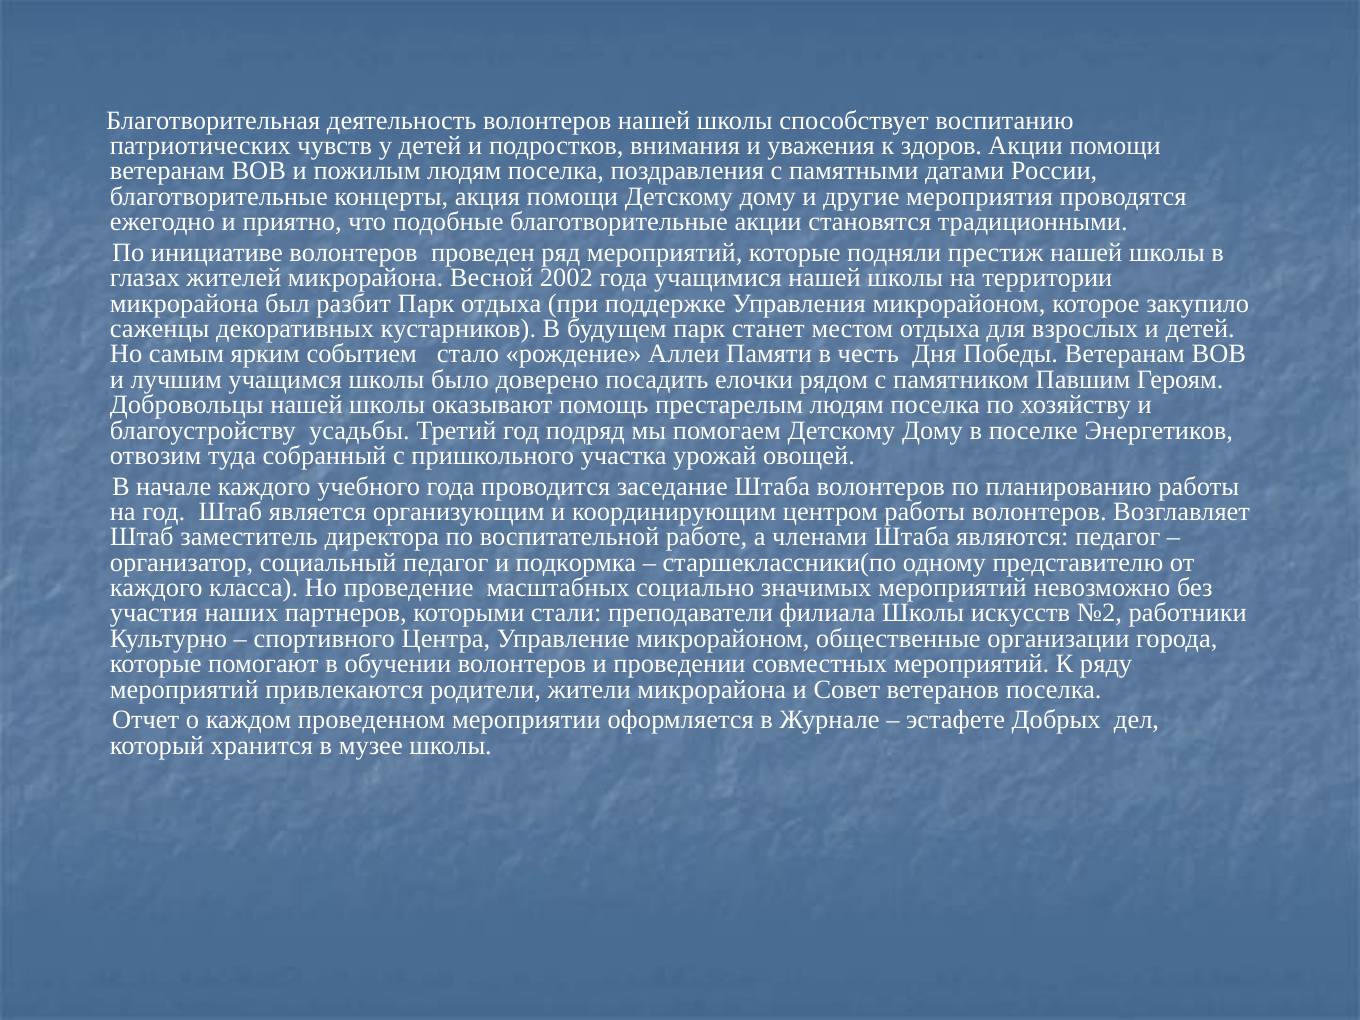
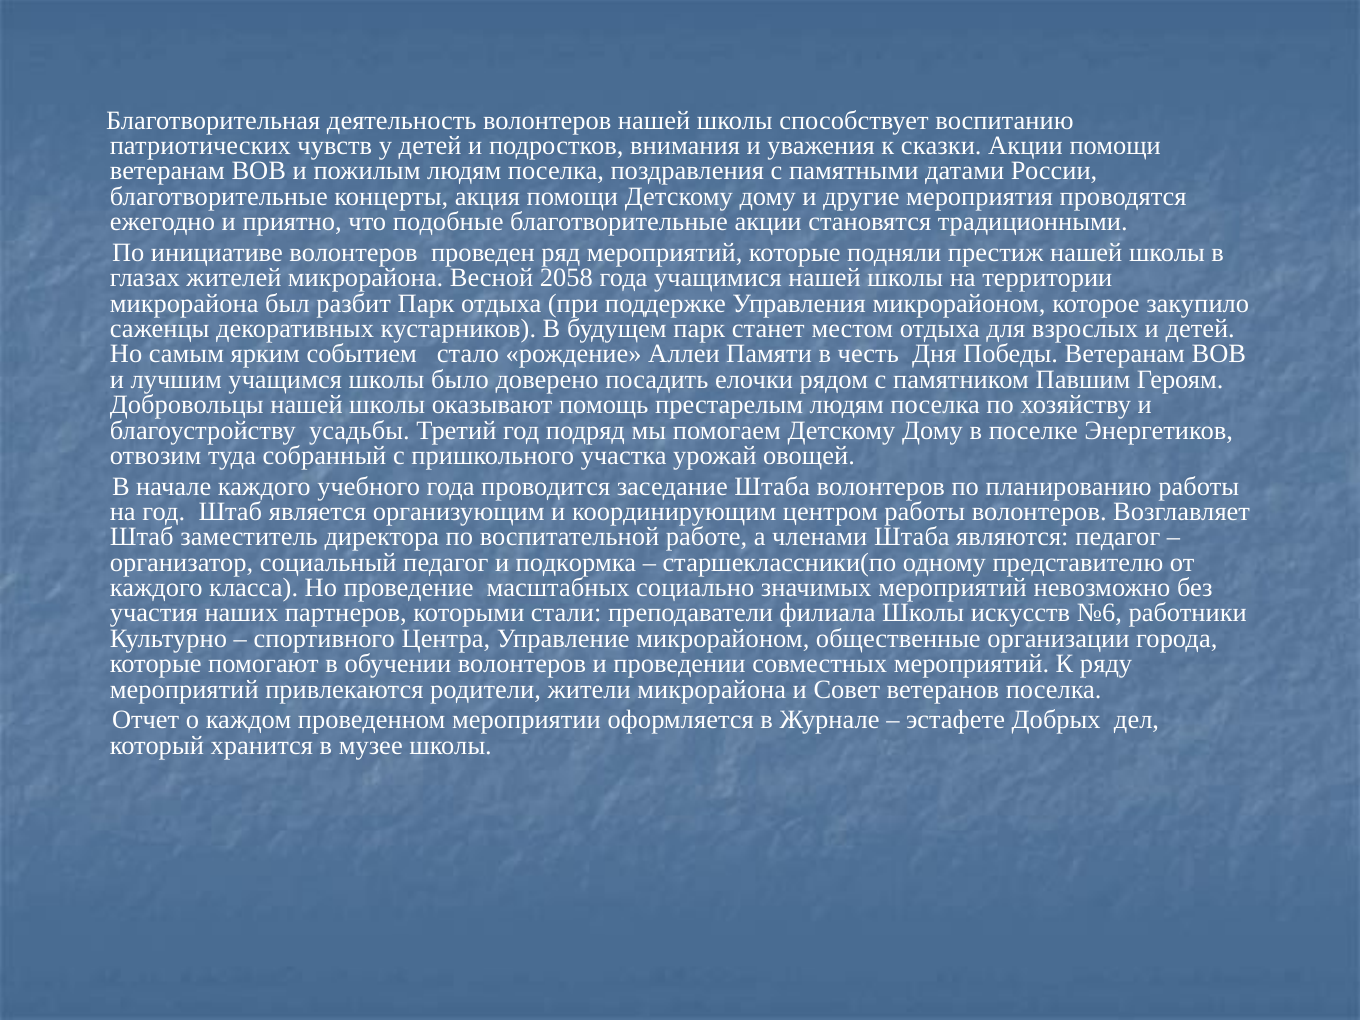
здоров: здоров -> сказки (941, 146)
2002: 2002 -> 2058 (566, 278)
№2: №2 -> №6 (1099, 613)
